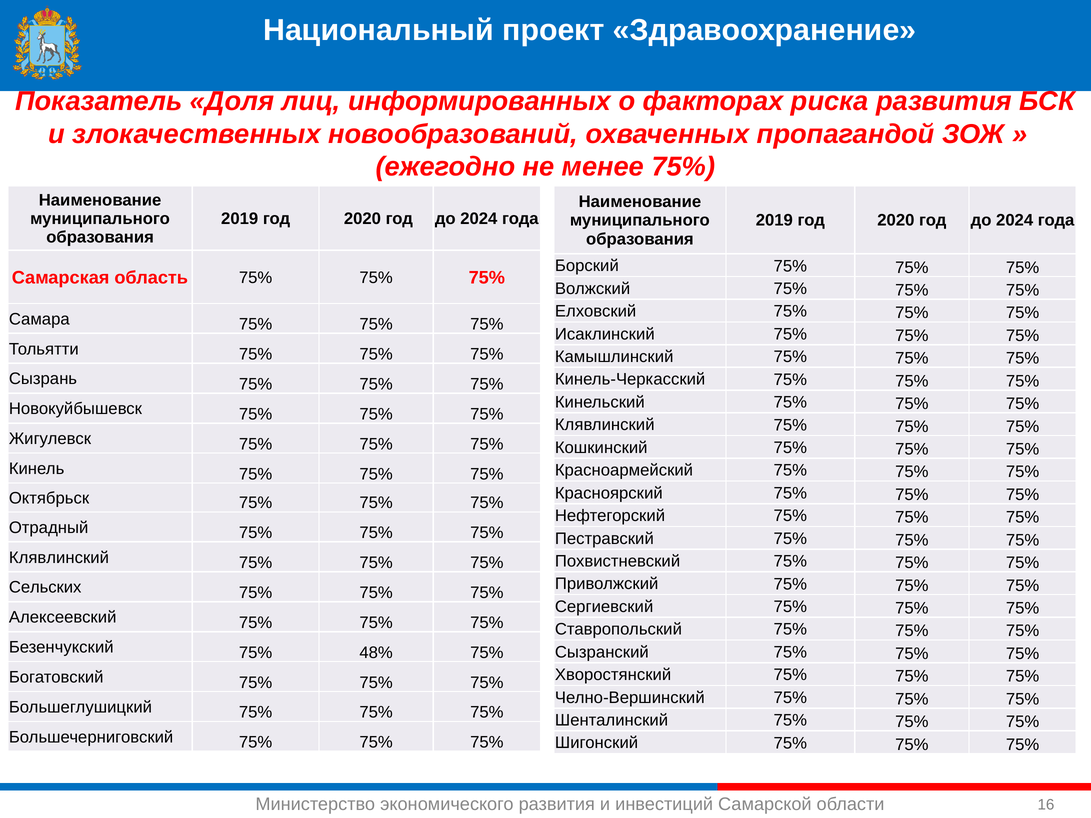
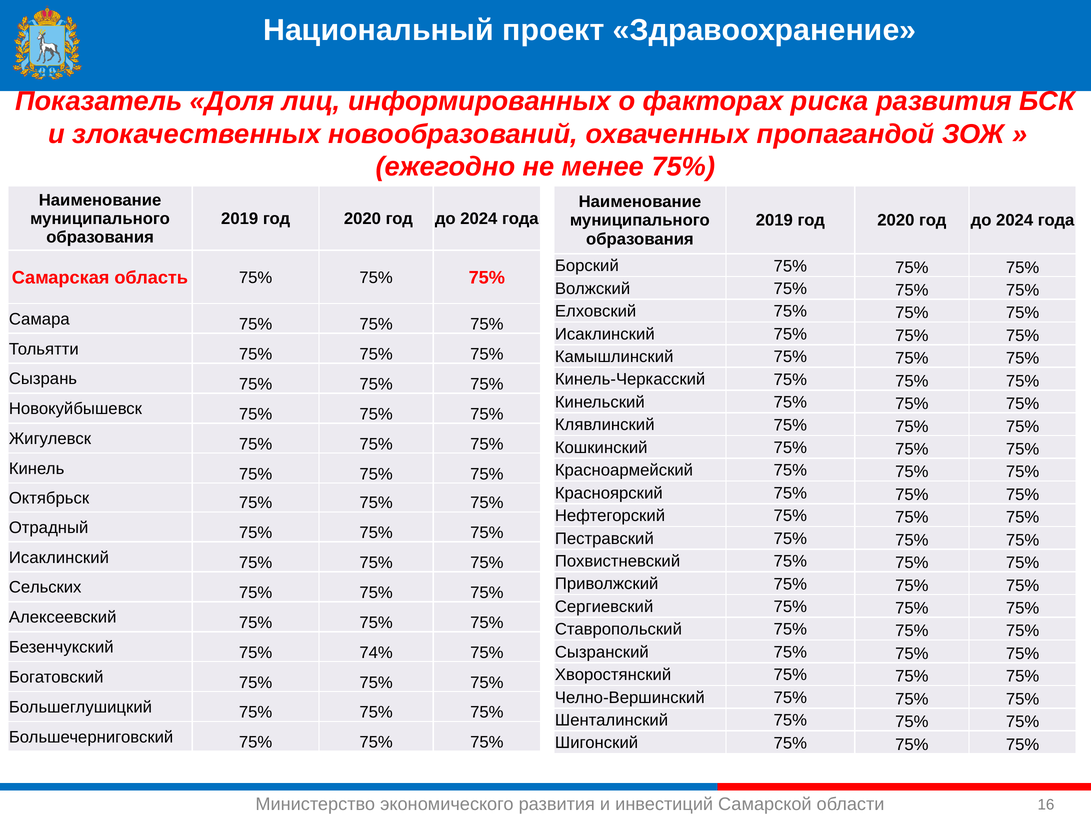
Клявлинский: Клявлинский -> Исаклинский (59, 558)
48%: 48% -> 74% (376, 653)
